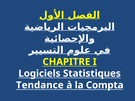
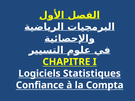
Tendance: Tendance -> Confiance (40, 85)
